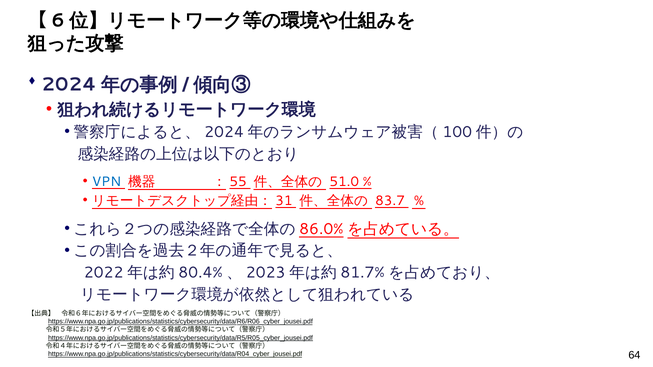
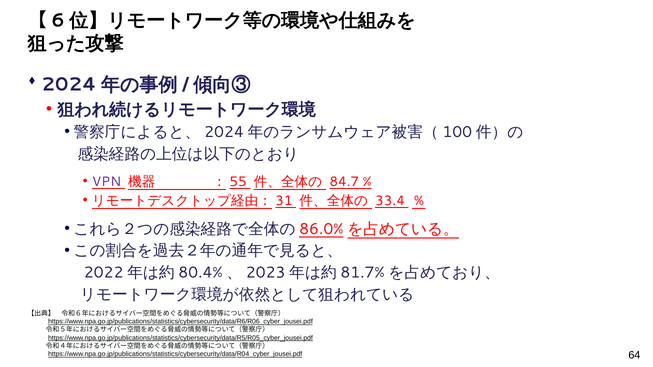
VPN colour: blue -> purple (107, 182)
51.0: 51.0 -> 84.7 (344, 182)
83.7: 83.7 -> 33.4 (390, 201)
